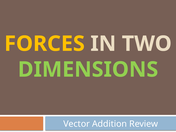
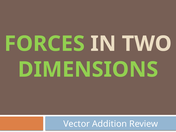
FORCES colour: yellow -> light green (44, 44)
